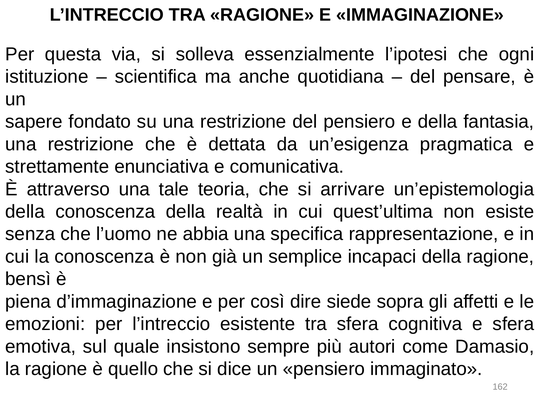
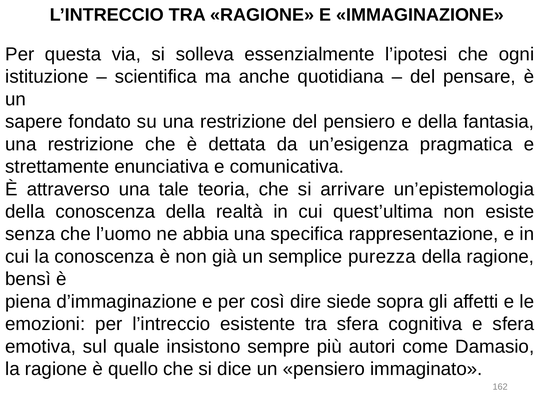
incapaci: incapaci -> purezza (382, 257)
